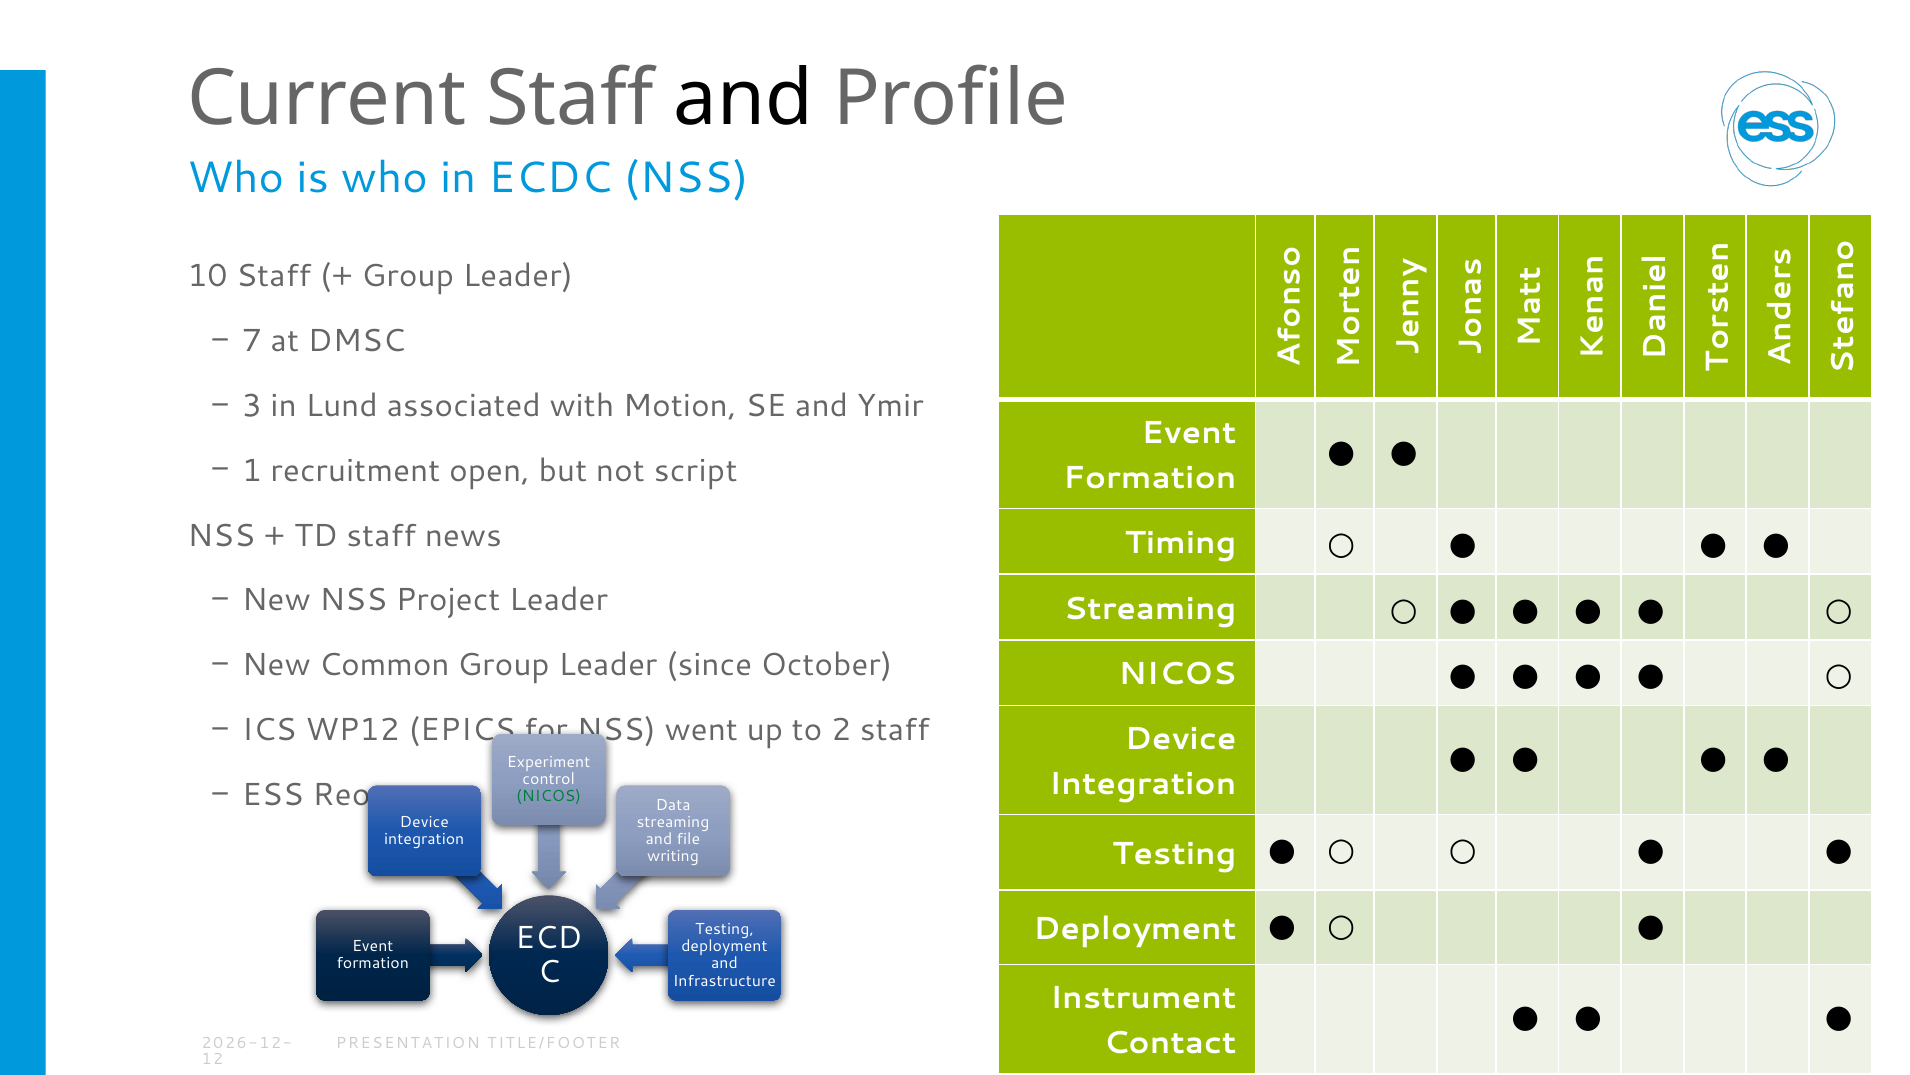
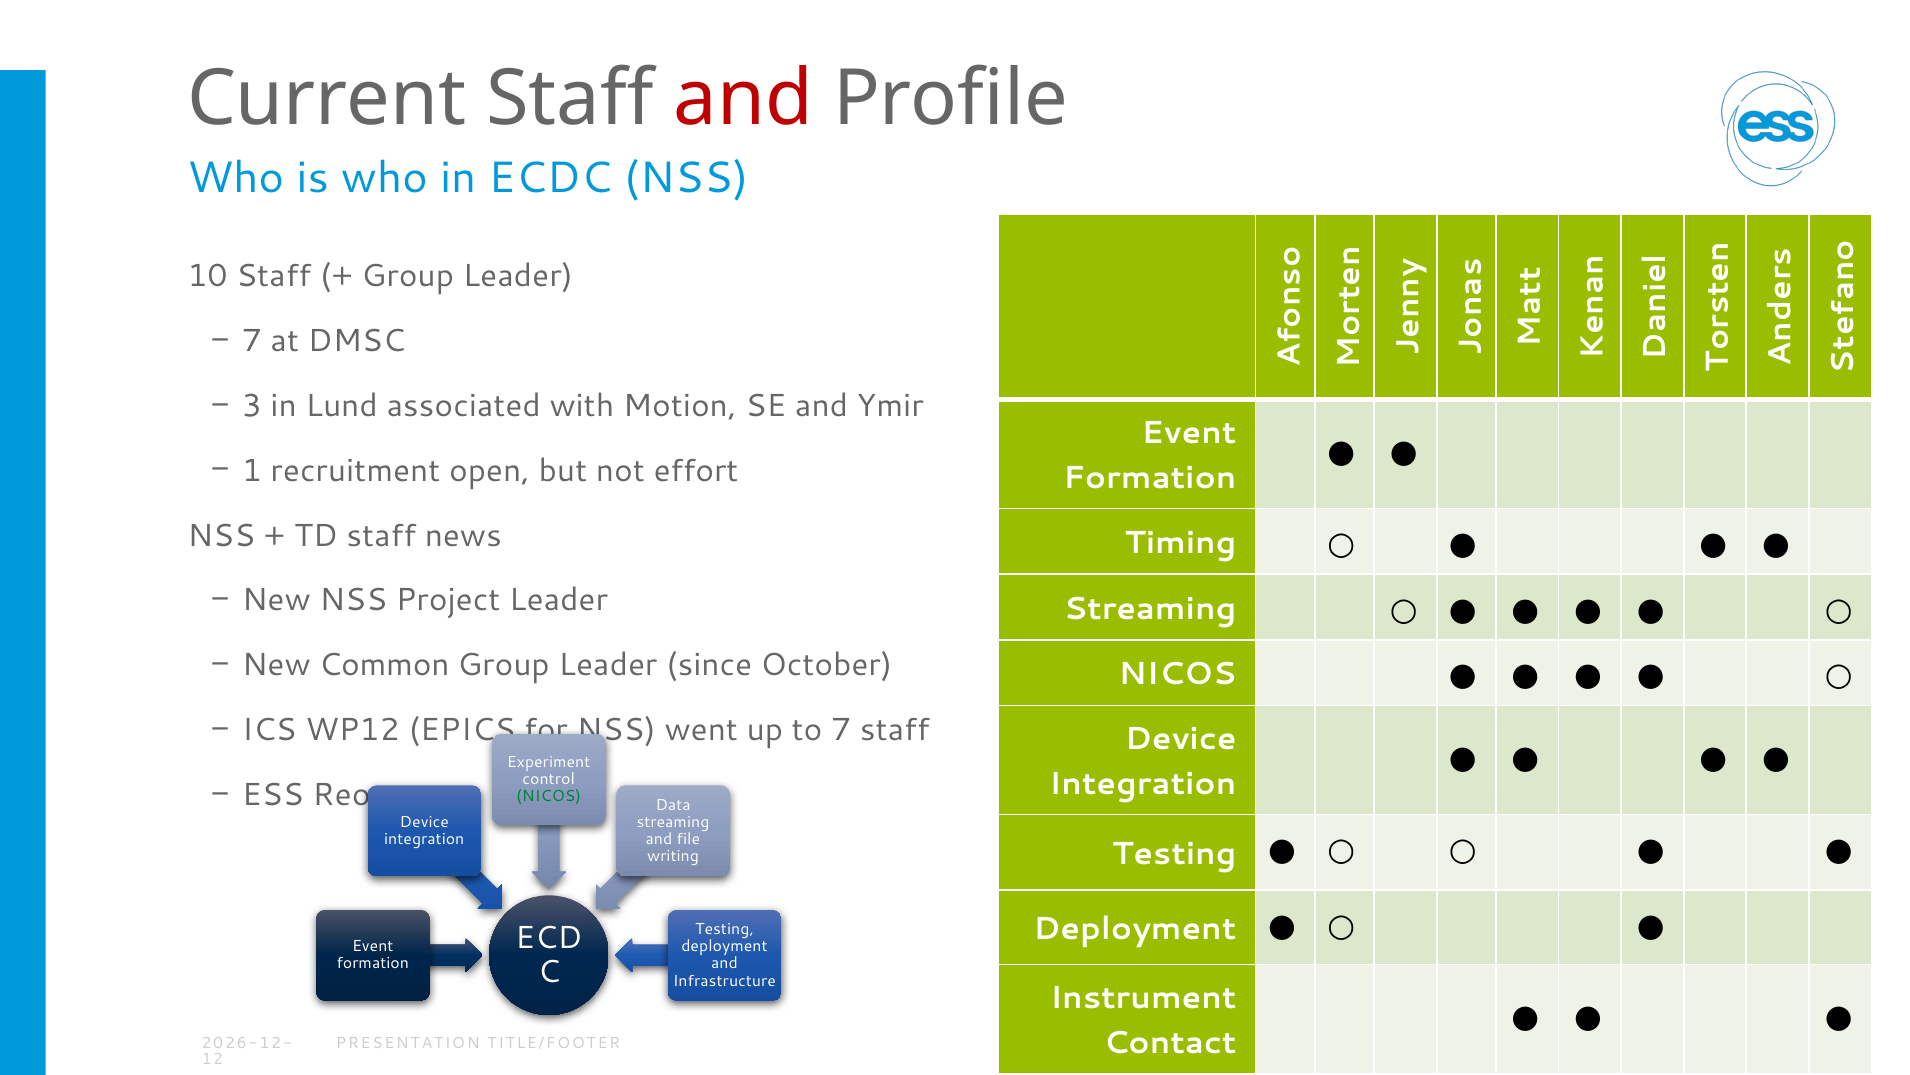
and colour: black -> red (743, 99)
script: script -> effort (696, 470)
to 2: 2 -> 7 (841, 730)
